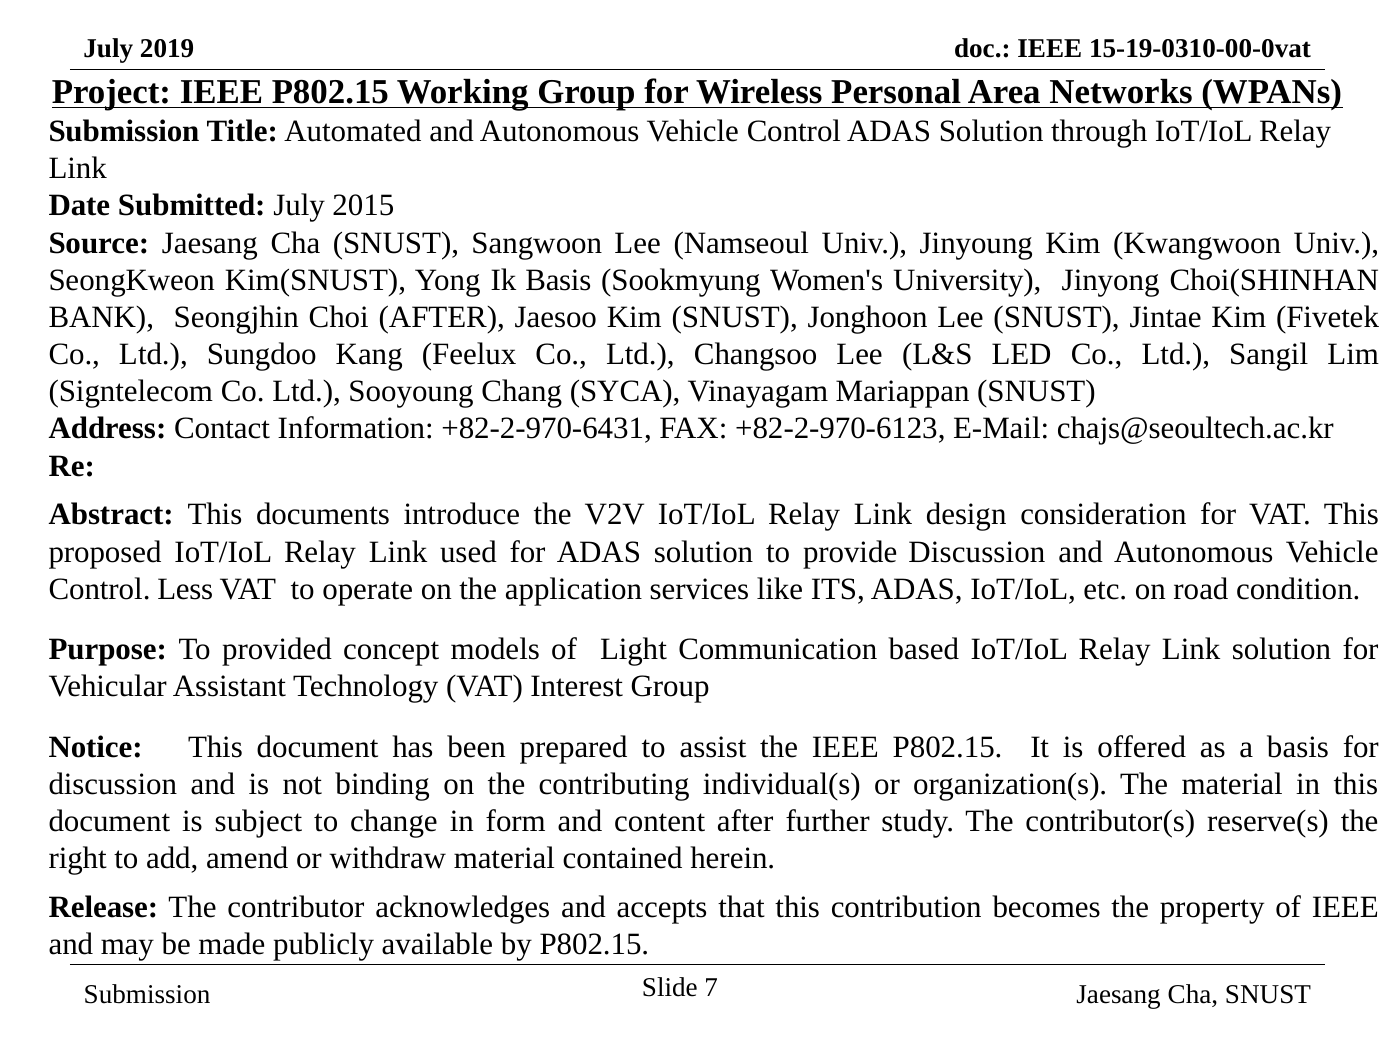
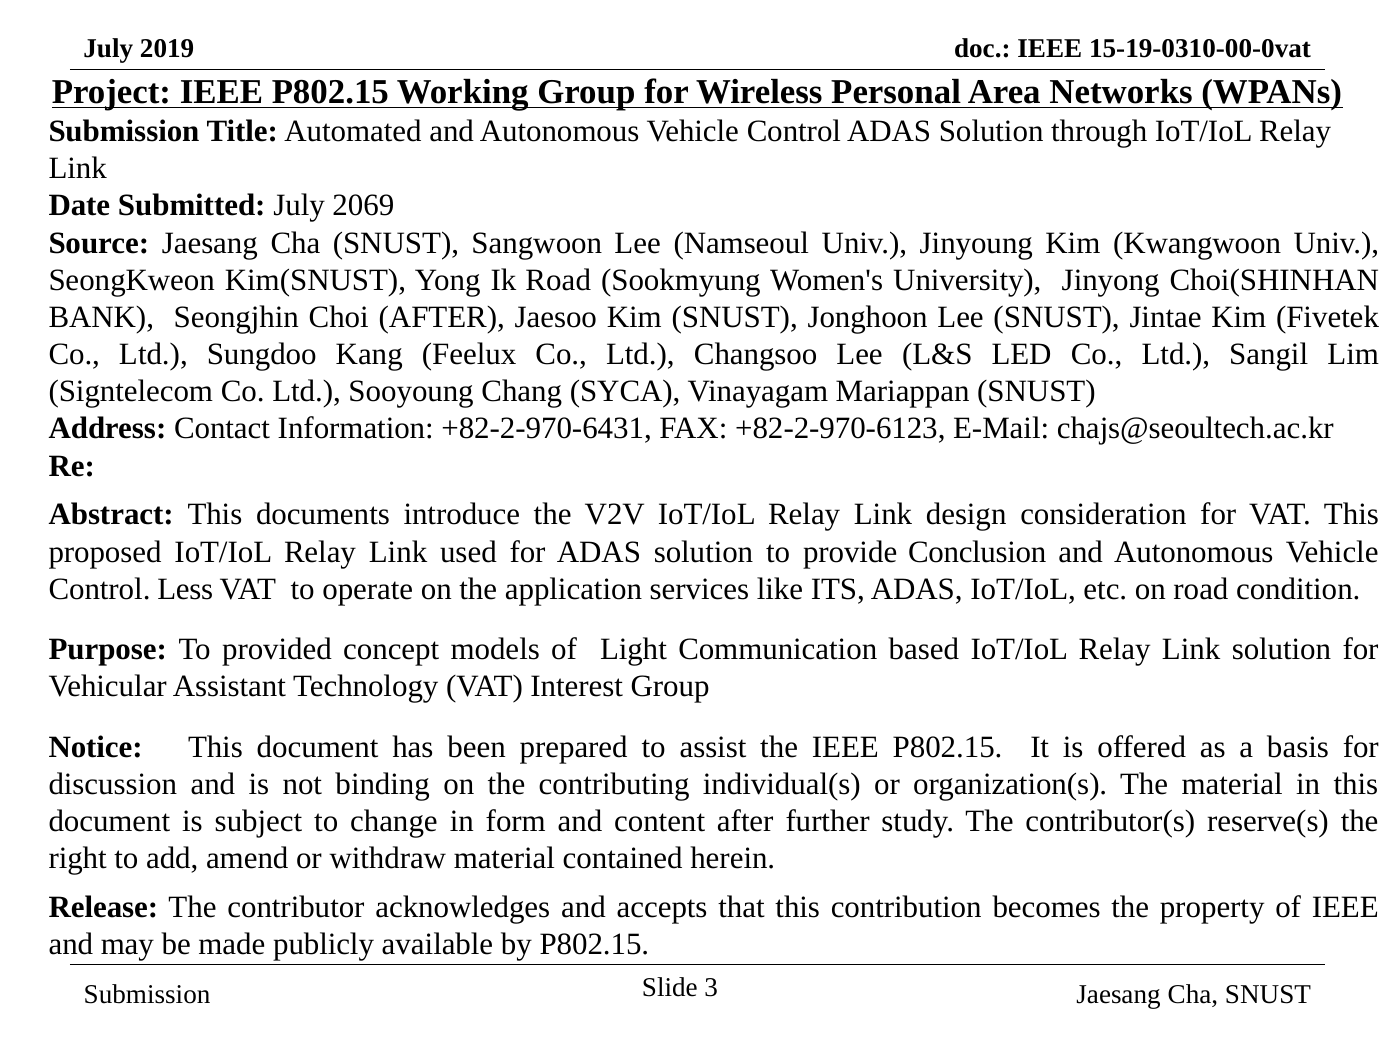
2015: 2015 -> 2069 (363, 206)
Ik Basis: Basis -> Road (558, 280)
provide Discussion: Discussion -> Conclusion (977, 552)
7: 7 -> 3 (711, 988)
